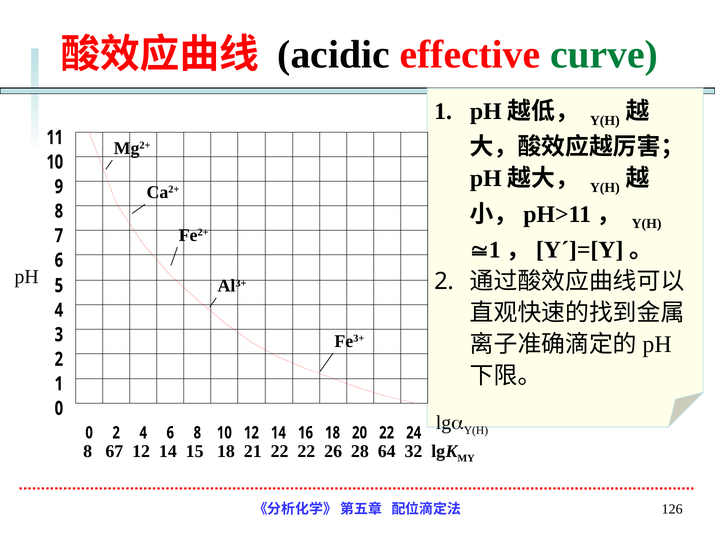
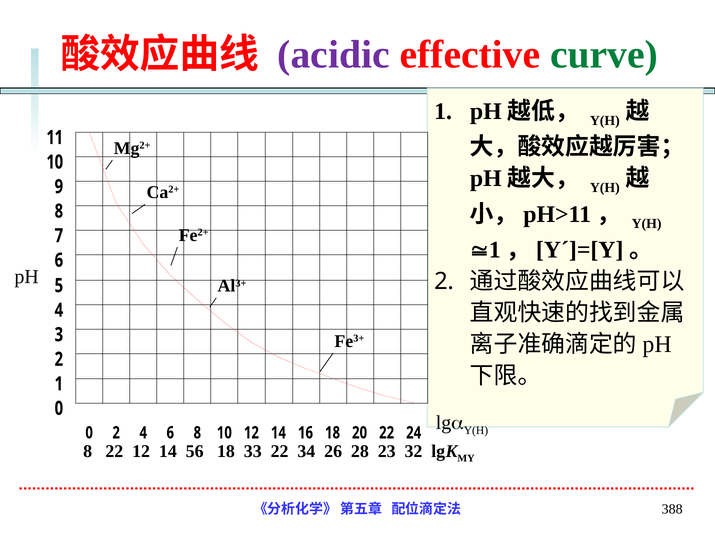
acidic colour: black -> purple (334, 55)
8 67: 67 -> 22 (114, 451)
15: 15 -> 56 (195, 451)
21: 21 -> 33 (253, 451)
22 22: 22 -> 34 (306, 451)
64: 64 -> 23 (387, 451)
126: 126 -> 388 (672, 508)
